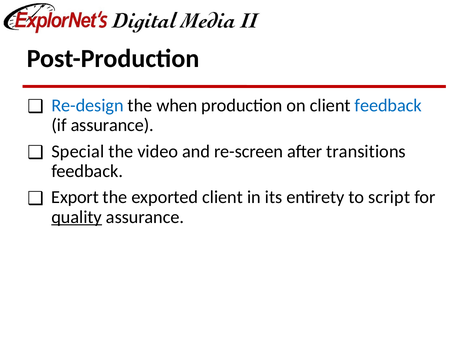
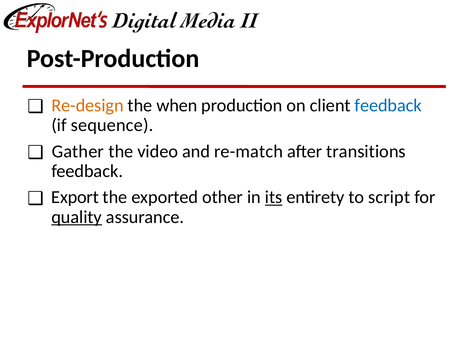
Re-design colour: blue -> orange (87, 105)
if assurance: assurance -> sequence (112, 125)
Special: Special -> Gather (78, 151)
re-screen: re-screen -> re-match (248, 151)
exported client: client -> other (223, 197)
its underline: none -> present (274, 197)
